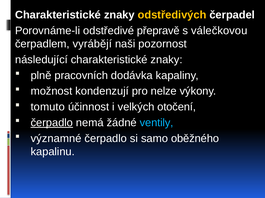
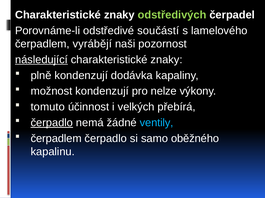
odstředivých colour: yellow -> light green (172, 15)
přepravě: přepravě -> součástí (158, 31)
válečkovou: válečkovou -> lamelového (219, 31)
následující underline: none -> present (41, 60)
plně pracovních: pracovních -> kondenzují (81, 76)
otočení: otočení -> přebírá (177, 107)
významné: významné -> čerpadlem (56, 139)
